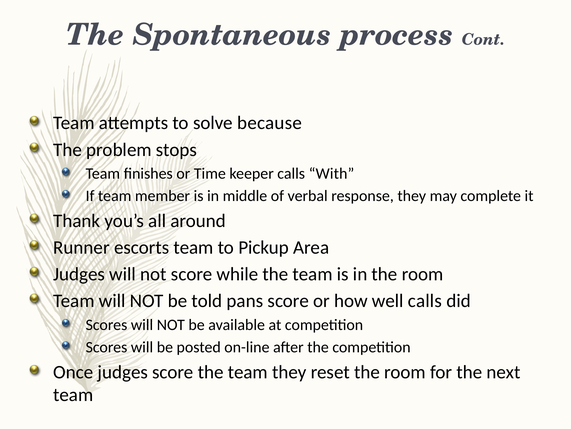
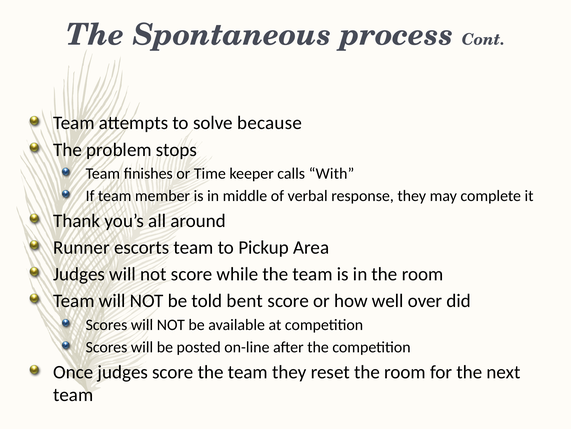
pans: pans -> bent (245, 300)
well calls: calls -> over (425, 300)
